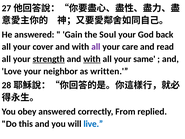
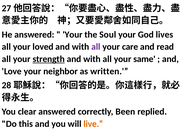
Gain: Gain -> Your (73, 34)
back: back -> lives (164, 34)
cover: cover -> loved (43, 47)
with underline: present -> none (92, 59)
obey: obey -> clear (27, 111)
From: From -> Been (125, 111)
live colour: blue -> orange (93, 124)
